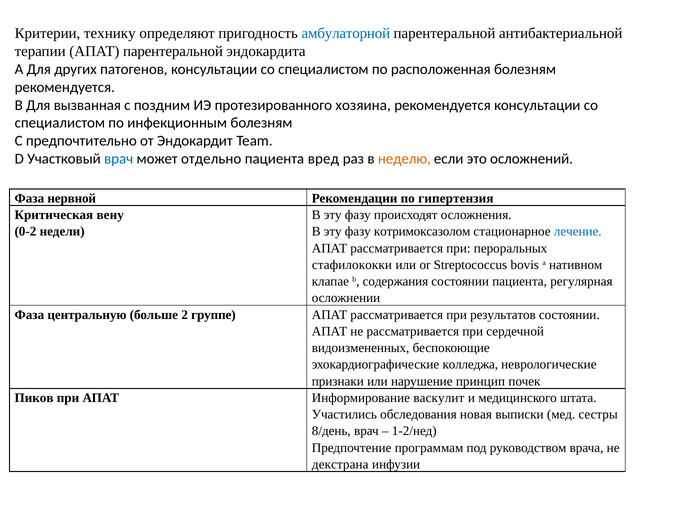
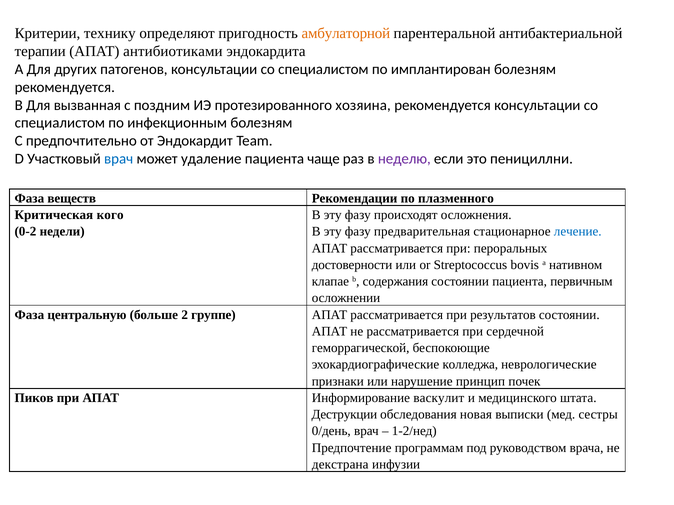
амбулаторной colour: blue -> orange (346, 33)
АПАТ парентеральной: парентеральной -> антибиотиками (173, 51)
расположенная: расположенная -> имплантирован (441, 69)
отдельно: отдельно -> удаление (211, 159)
вред: вред -> чаще (324, 159)
неделю colour: orange -> purple (404, 159)
осложнений: осложнений -> пенициллни (531, 159)
нервной: нервной -> веществ (72, 199)
гипертензия: гипертензия -> плазменного (456, 199)
вену: вену -> кого (110, 215)
котримоксазолом: котримоксазолом -> предварительная (422, 232)
стафилококки: стафилококки -> достоверности (352, 265)
регулярная: регулярная -> первичным (581, 282)
видоизмененных: видоизмененных -> геморрагической (361, 348)
Участились: Участились -> Деструкции (344, 415)
8/день: 8/день -> 0/день (331, 432)
